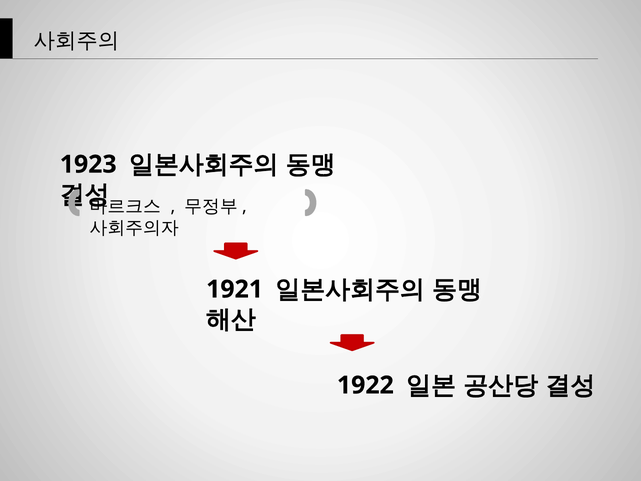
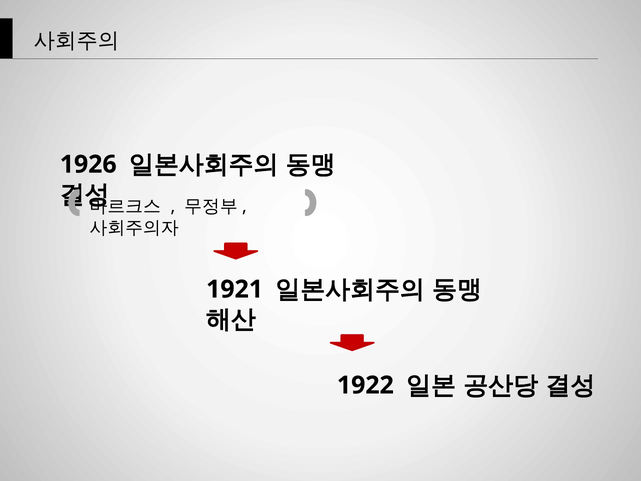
1923: 1923 -> 1926 (88, 164)
